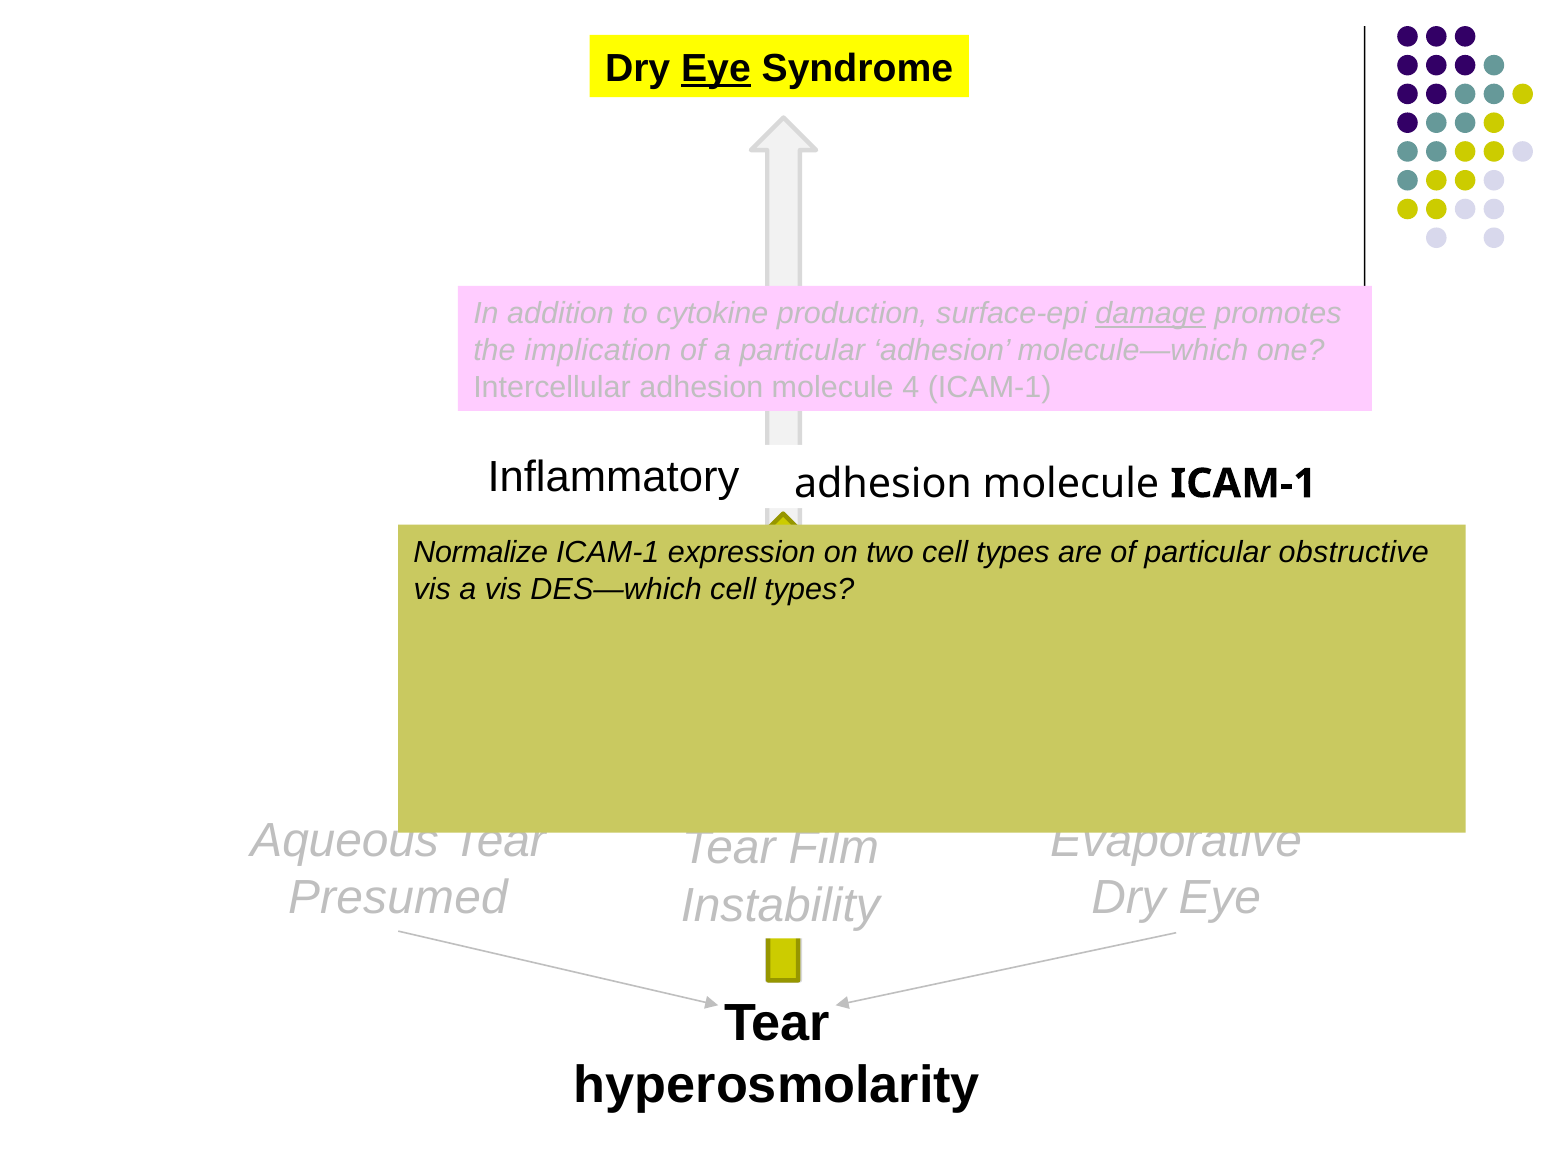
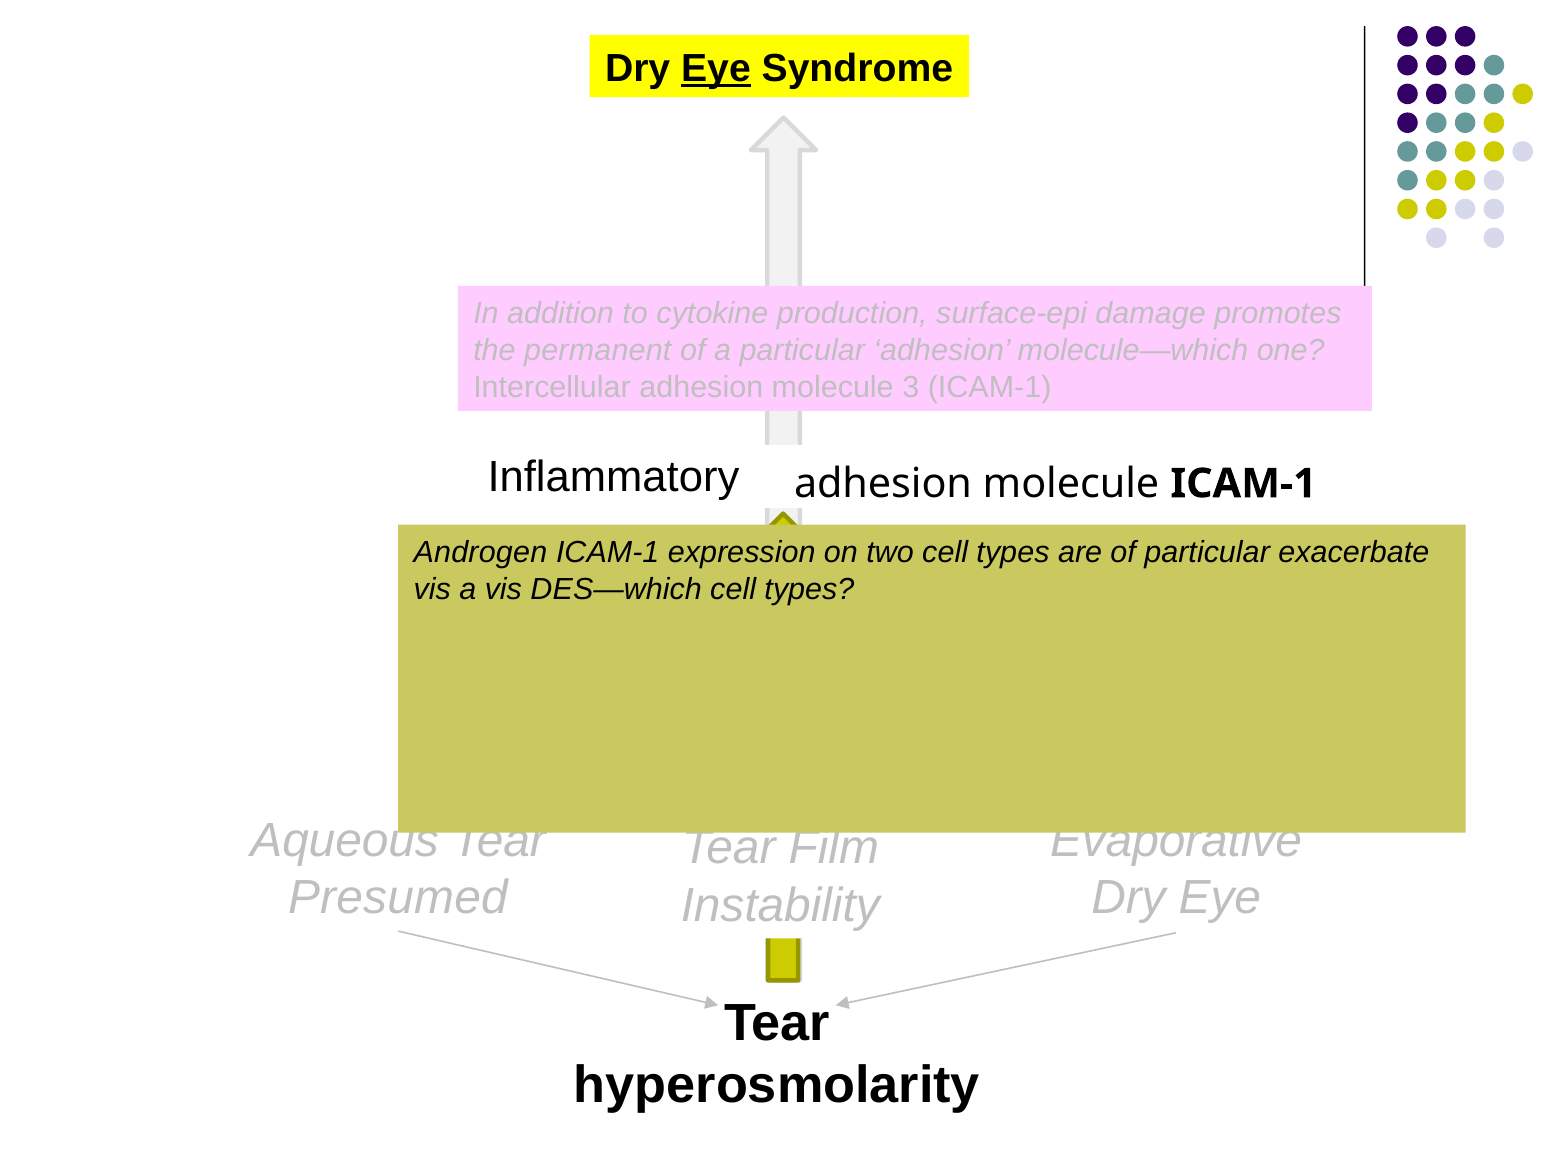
damage underline: present -> none (1151, 314)
implication: implication -> permanent (598, 351)
4: 4 -> 3 (911, 387)
Normalize: Normalize -> Androgen (480, 553)
obstructive: obstructive -> exacerbate (1354, 553)
